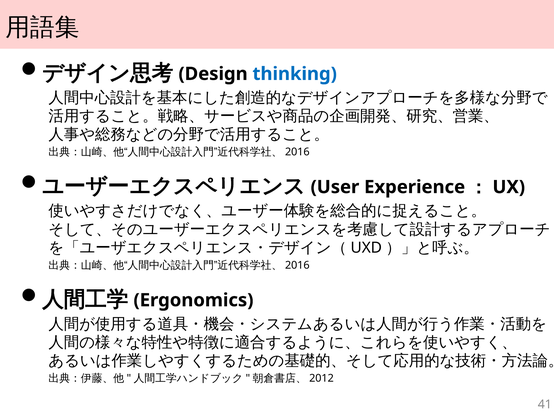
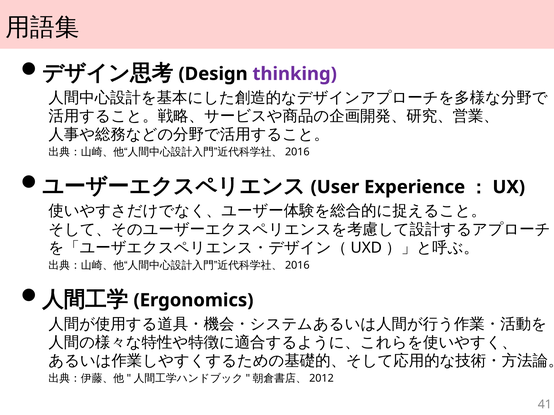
thinking colour: blue -> purple (295, 74)
